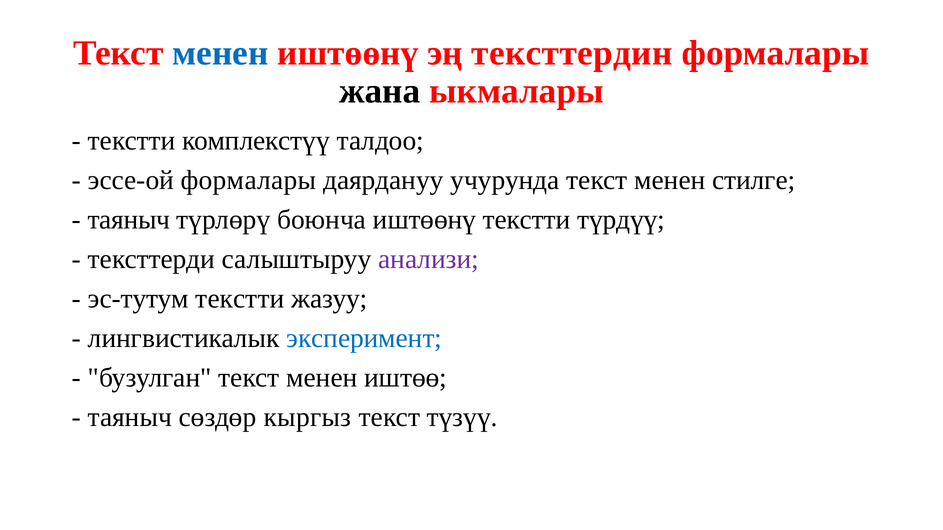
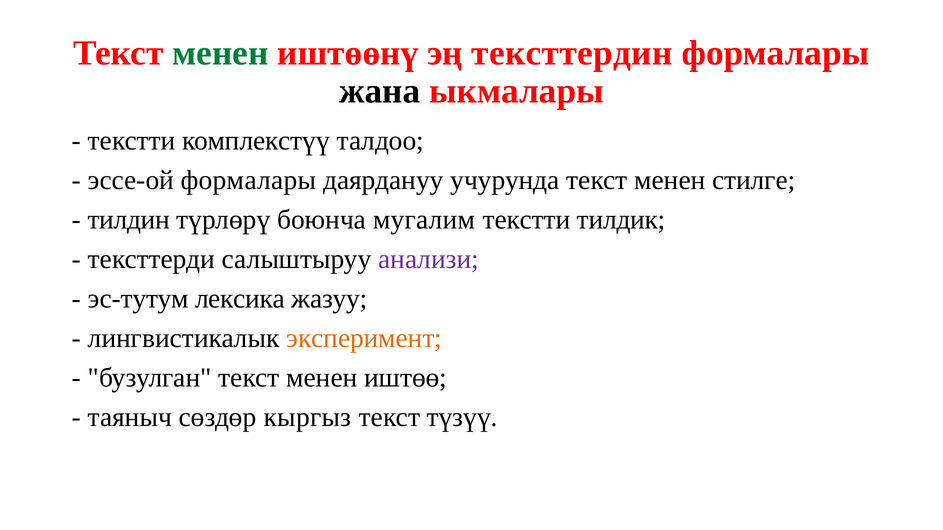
менен colour: blue -> green (220, 53)
таяныч: таяныч -> тилдин (129, 220)
боюнча иштөөнү: иштөөнү -> мугалим (424, 220)
түрдүү: түрдүү -> тилдик (621, 220)
эс-тутум текстти: текстти -> лексика (240, 299)
эксперимент colour: blue -> orange (364, 339)
